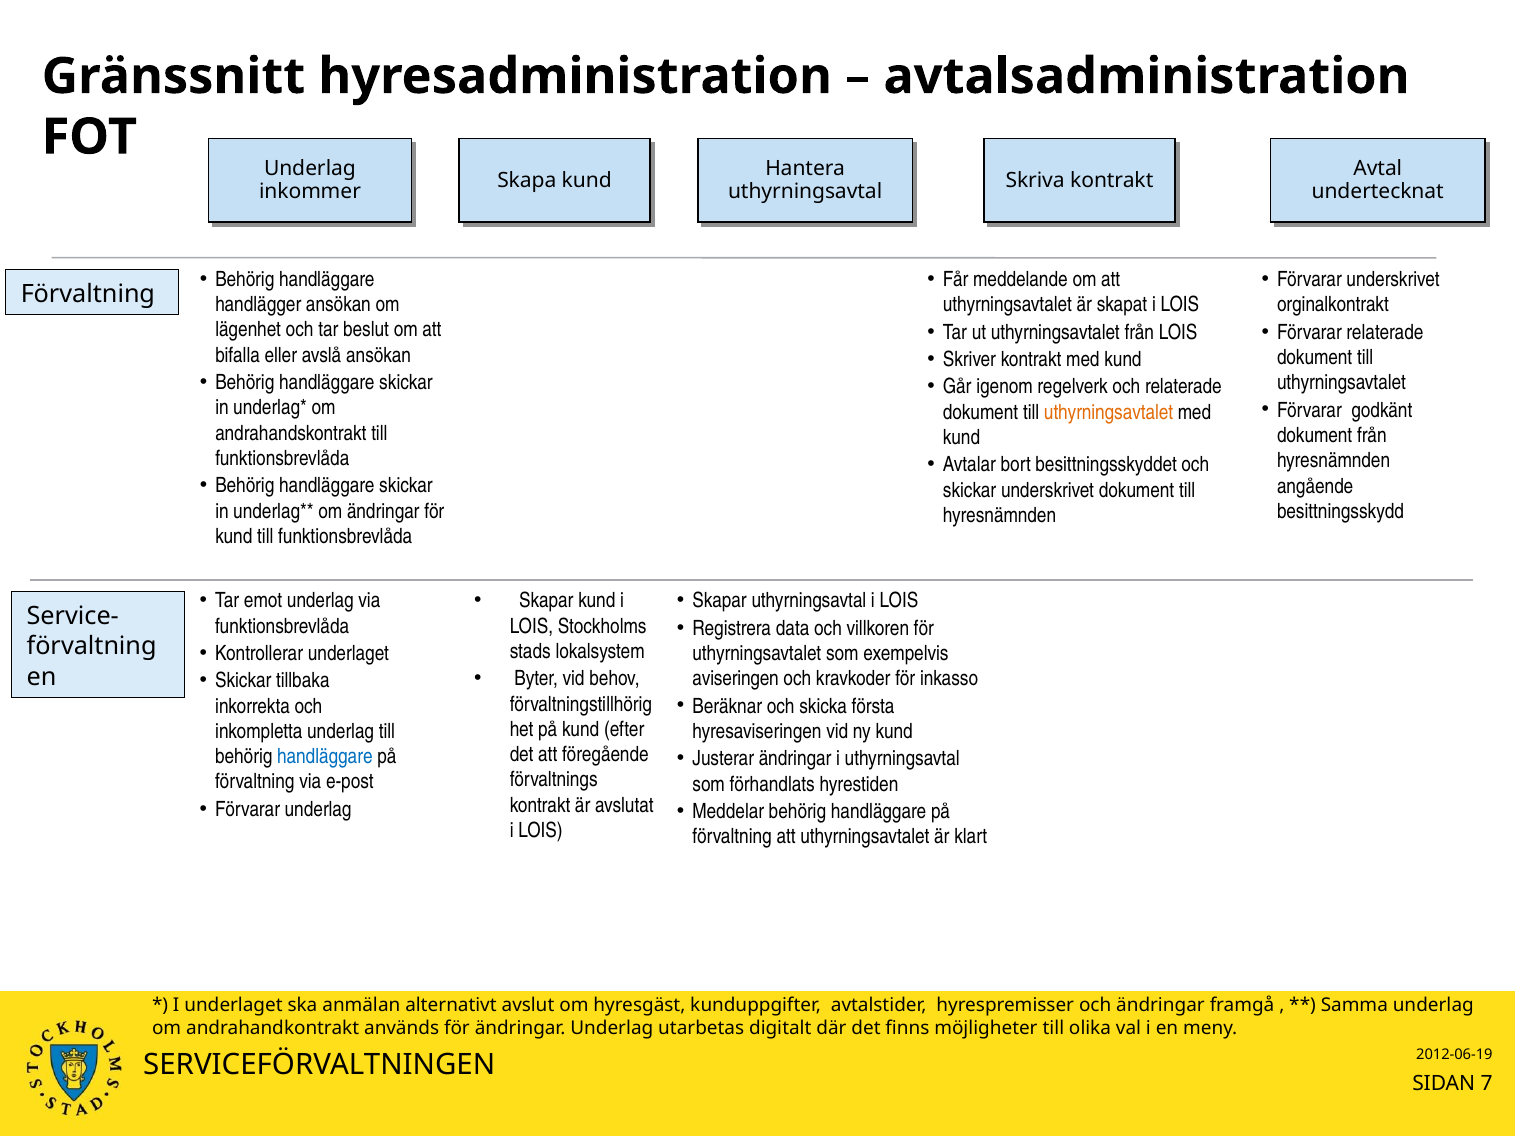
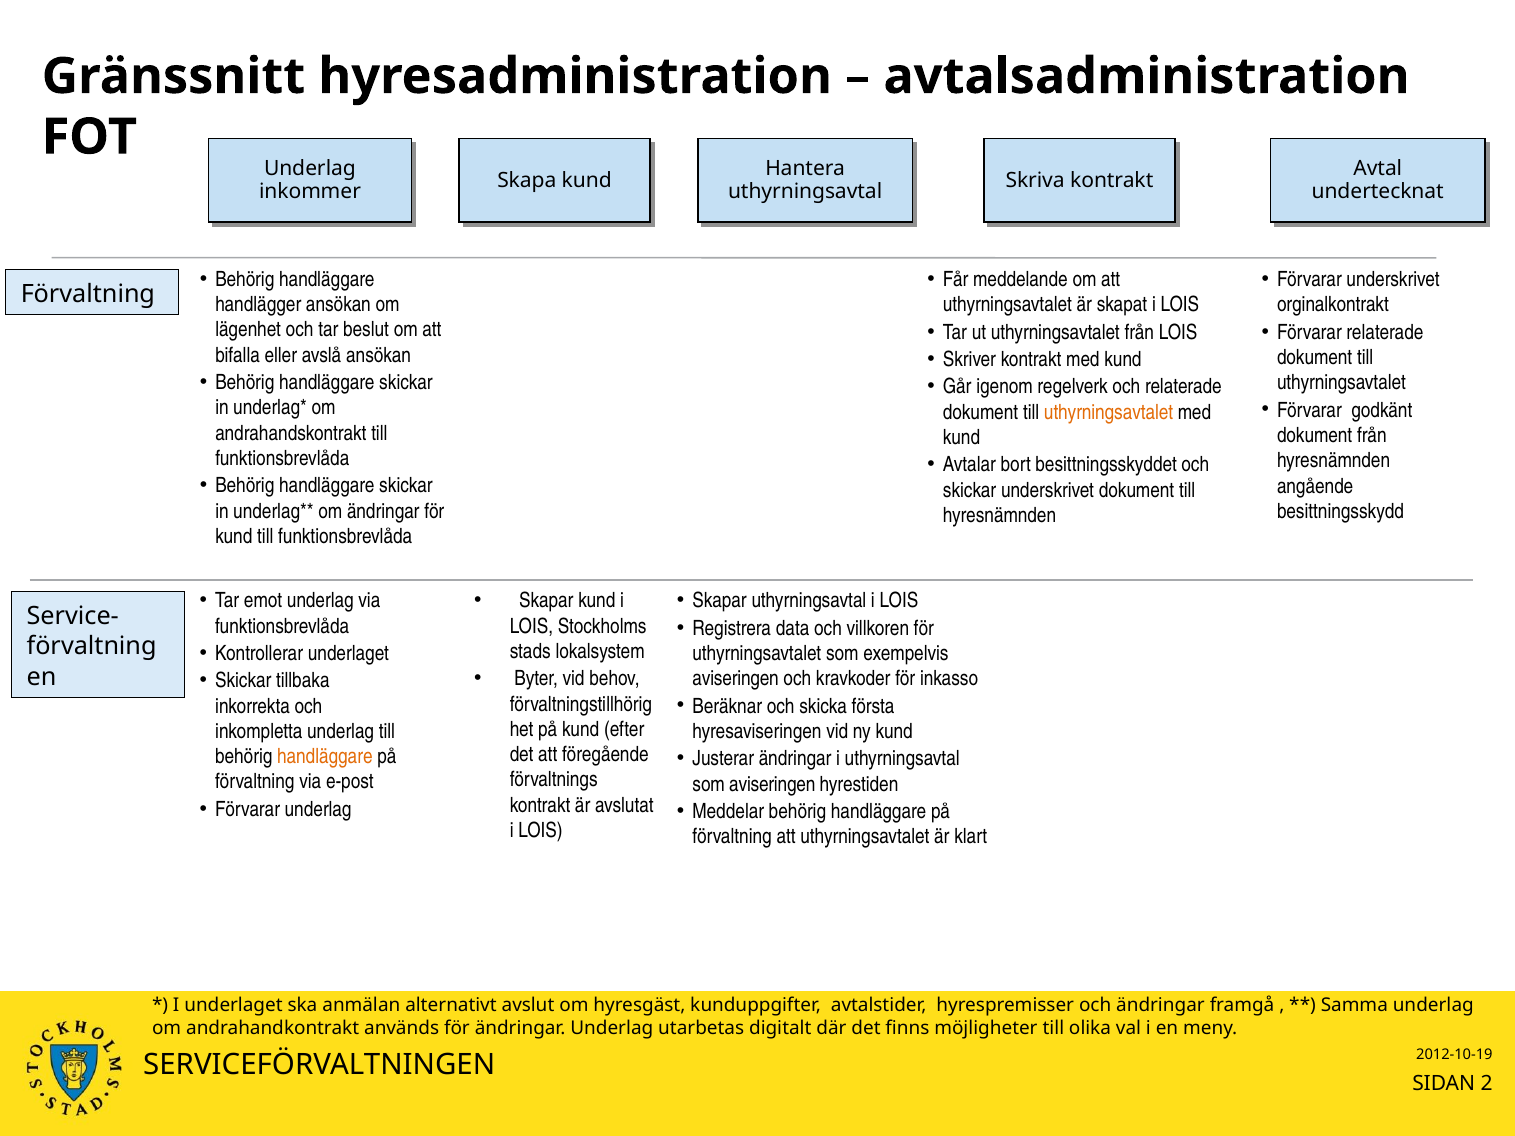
handläggare colour: blue -> orange (325, 757)
som förhandlats: förhandlats -> aviseringen (772, 784)
2012-06-19: 2012-06-19 -> 2012-10-19 (1454, 1055)
7: 7 -> 2 (1487, 1083)
